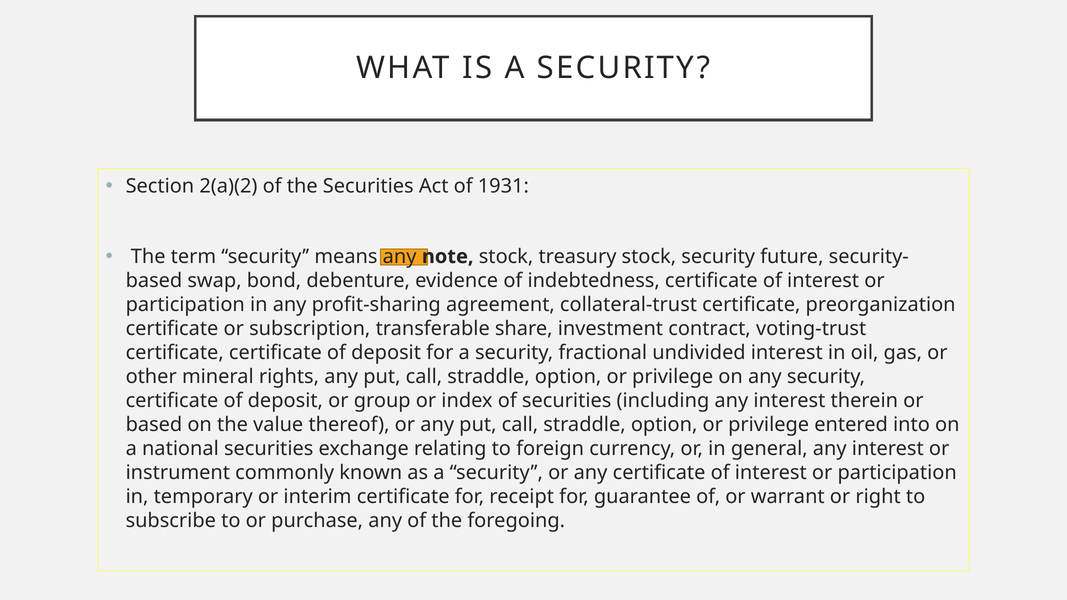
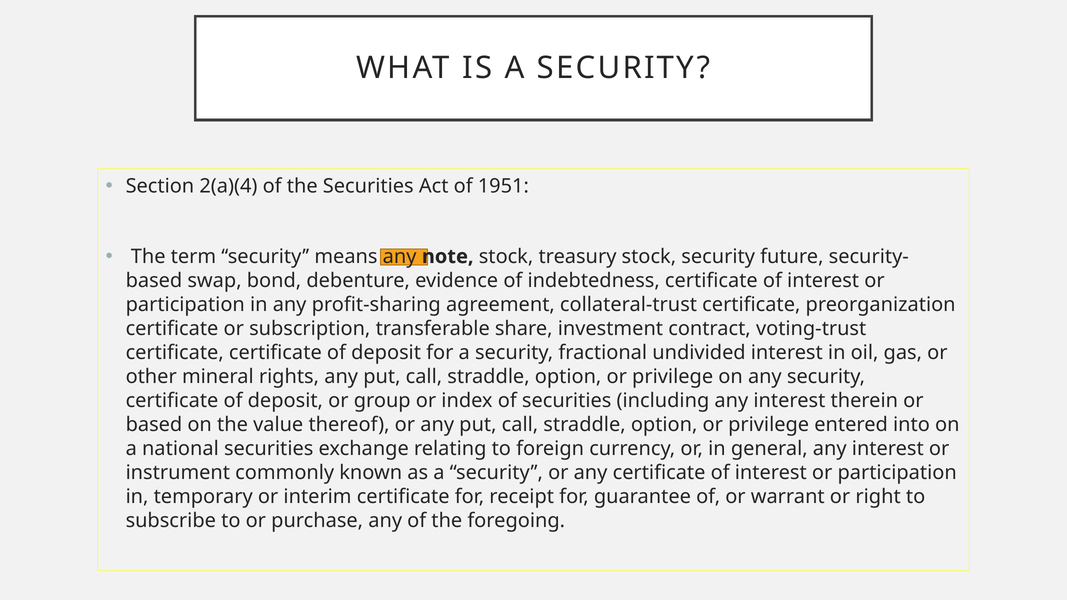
2(a)(2: 2(a)(2 -> 2(a)(4 (228, 186)
1931: 1931 -> 1951 (503, 186)
